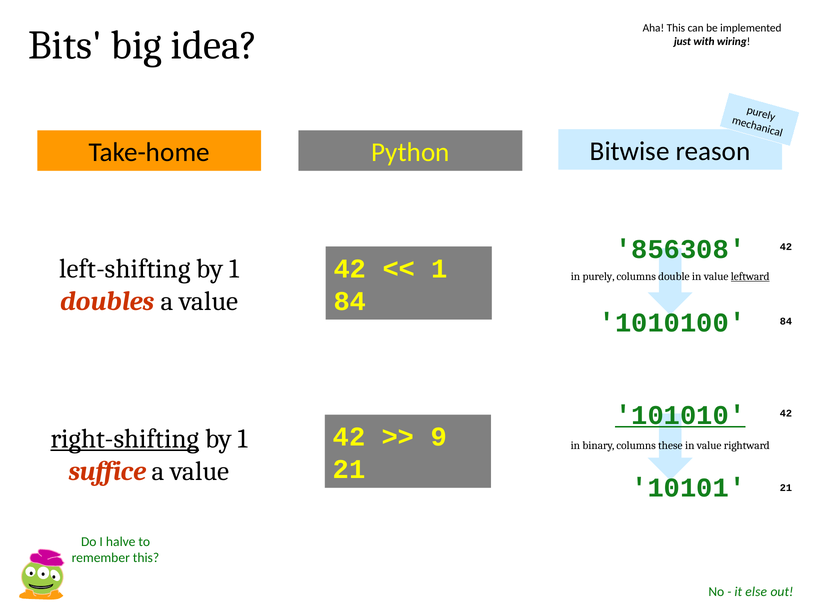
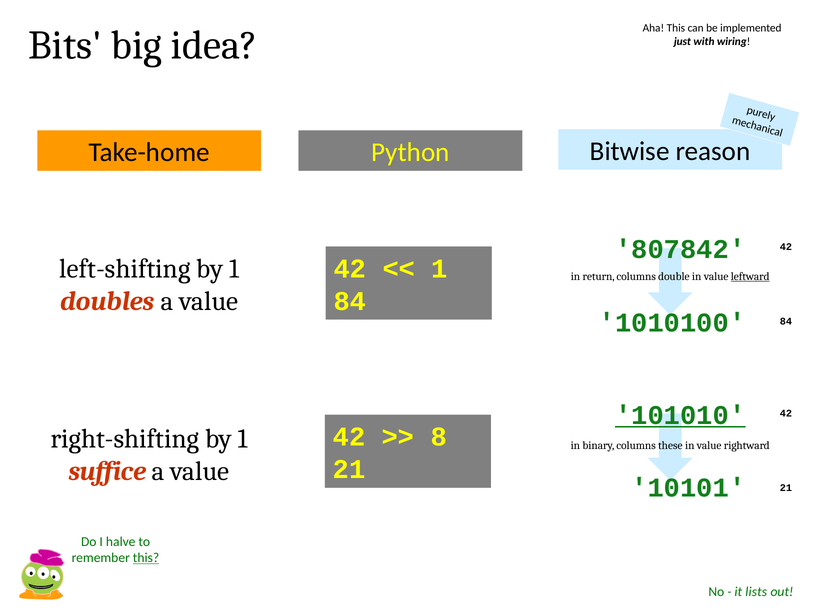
856308: 856308 -> 807842 (680, 249)
in purely: purely -> return (599, 277)
9: 9 -> 8 (439, 437)
right-shifting underline: present -> none (125, 439)
this underline: none -> present (146, 558)
else: else -> lists (756, 592)
